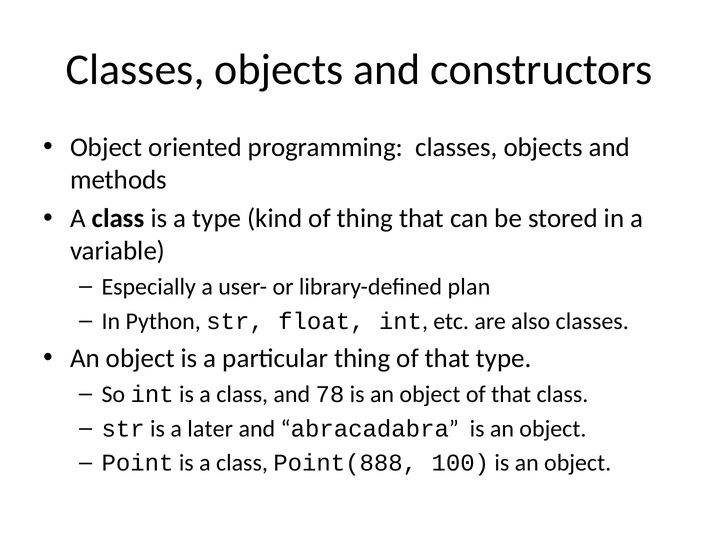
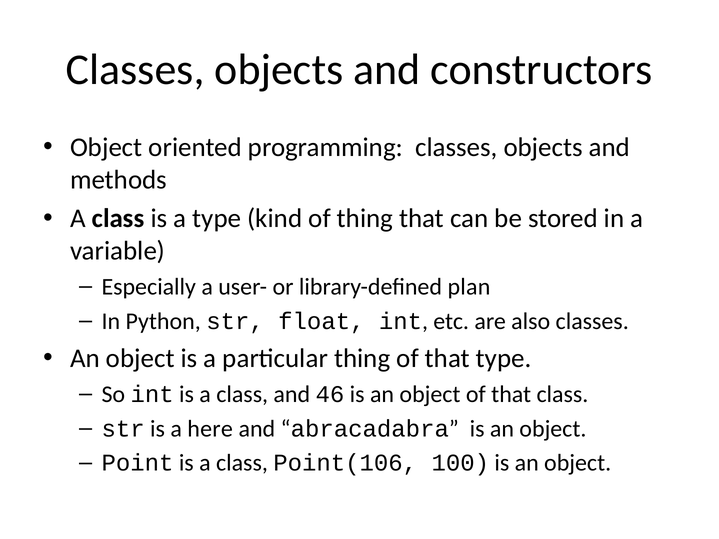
78: 78 -> 46 (330, 395)
later: later -> here (210, 429)
Point(888: Point(888 -> Point(106 (345, 463)
